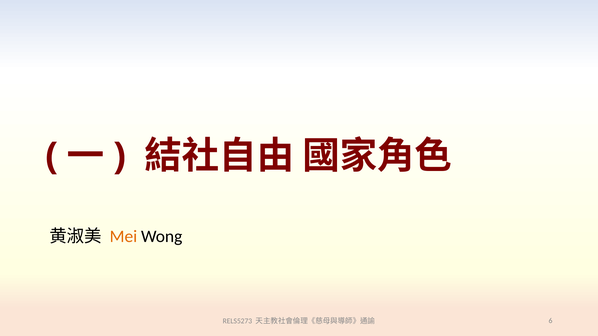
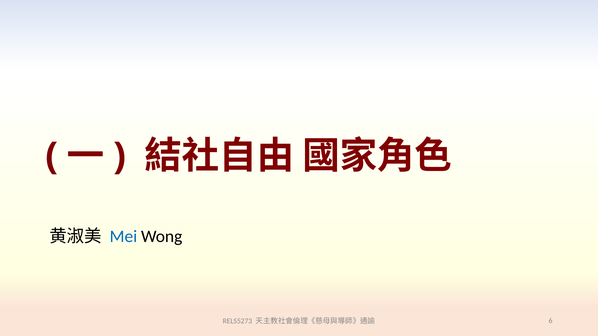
Mei colour: orange -> blue (123, 237)
